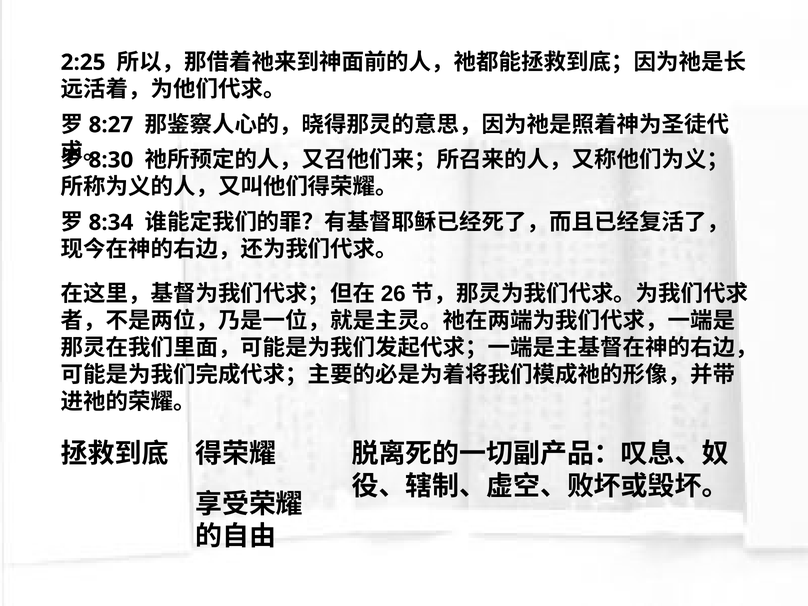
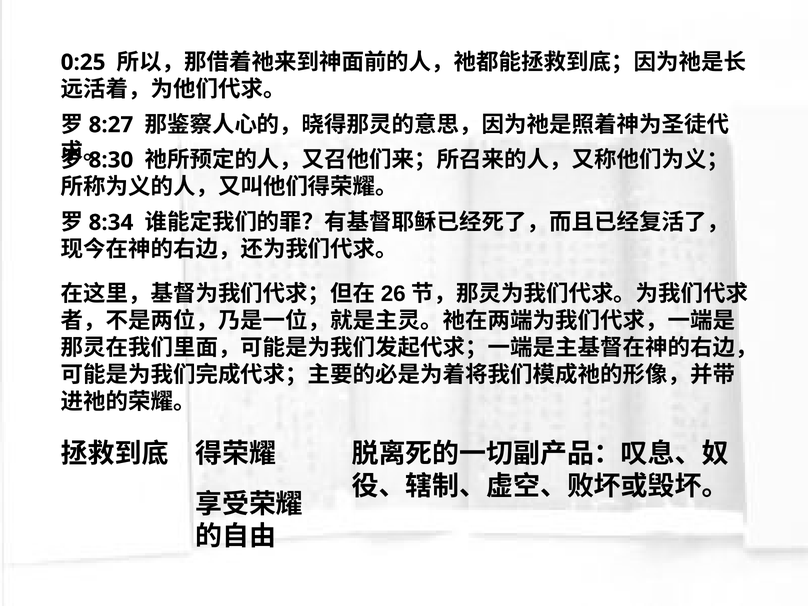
2:25: 2:25 -> 0:25 (83, 62)
